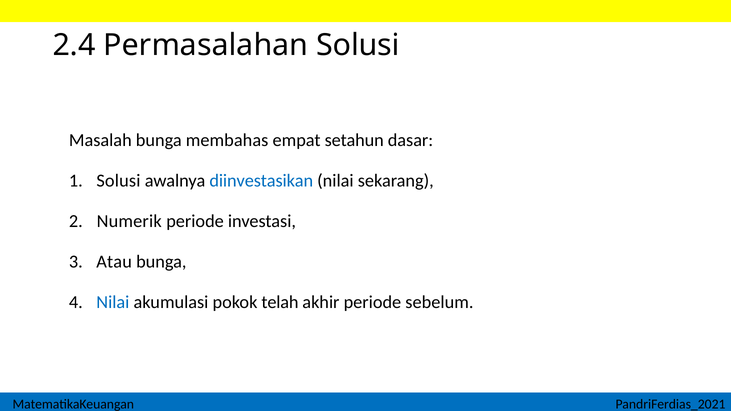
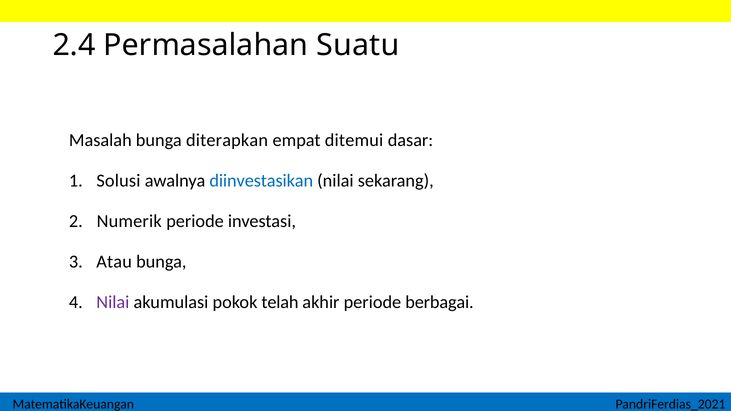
Permasalahan Solusi: Solusi -> Suatu (358, 45)
membahas: membahas -> diterapkan (227, 140)
setahun: setahun -> ditemui (354, 140)
Nilai colour: blue -> purple (113, 302)
sebelum: sebelum -> berbagai (440, 302)
